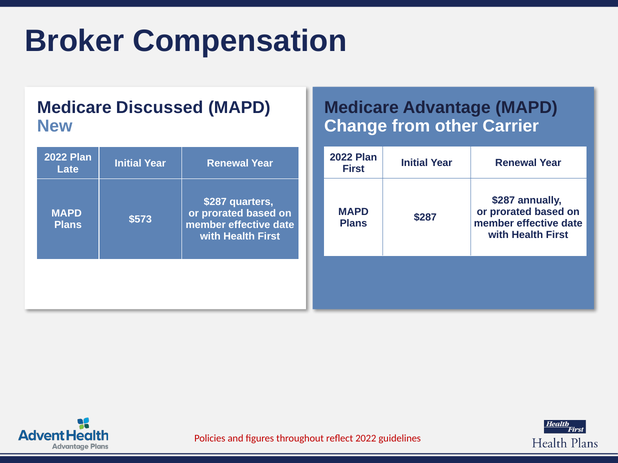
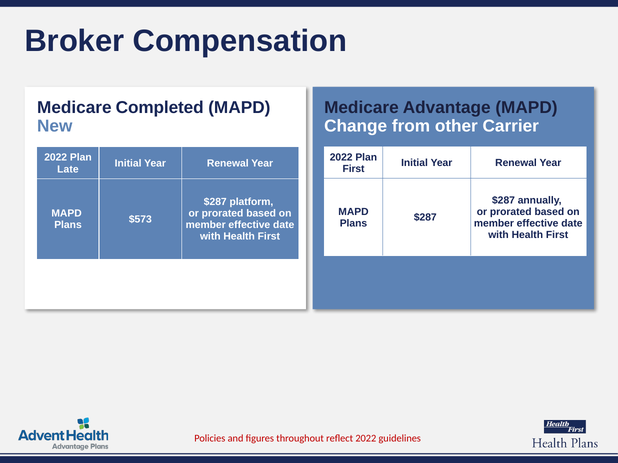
Discussed: Discussed -> Completed (160, 108)
quarters: quarters -> platform (251, 202)
